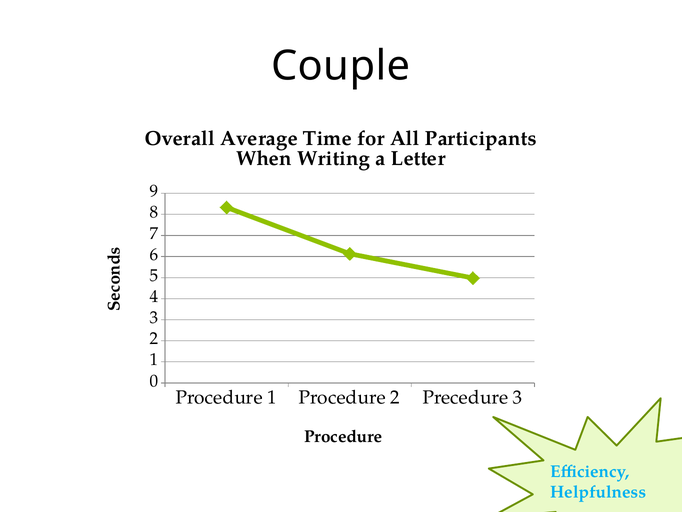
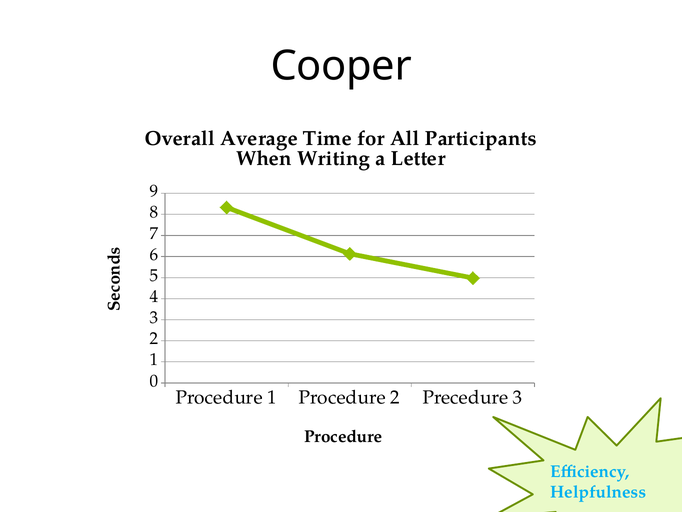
Couple: Couple -> Cooper (341, 66)
